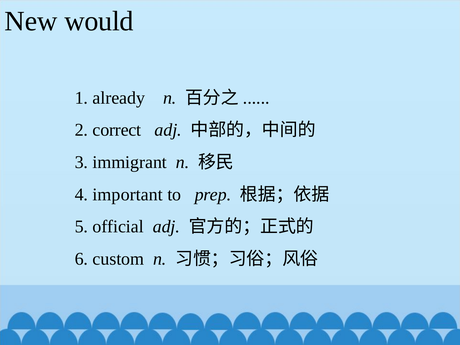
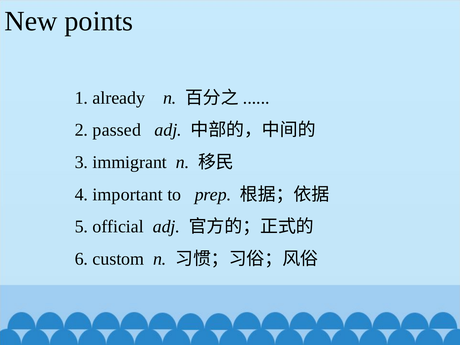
would: would -> points (99, 21)
correct: correct -> passed (117, 130)
